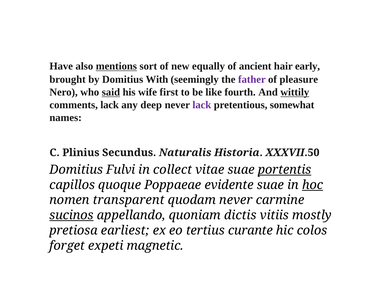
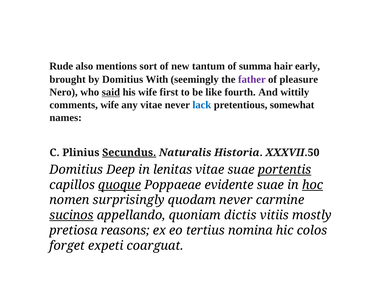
Have: Have -> Rude (61, 66)
mentions underline: present -> none (116, 66)
equally: equally -> tantum (208, 66)
ancient: ancient -> summa (255, 66)
wittily underline: present -> none (295, 92)
comments lack: lack -> wife (110, 105)
any deep: deep -> vitae (151, 105)
lack colour: purple -> blue (202, 105)
Secundus underline: none -> present (129, 153)
Fulvi: Fulvi -> Deep (121, 170)
collect: collect -> lenitas (173, 170)
quoque underline: none -> present (120, 185)
transparent: transparent -> surprisingly (129, 200)
earliest: earliest -> reasons (125, 230)
curante: curante -> nomina (250, 230)
magnetic: magnetic -> coarguat (155, 246)
